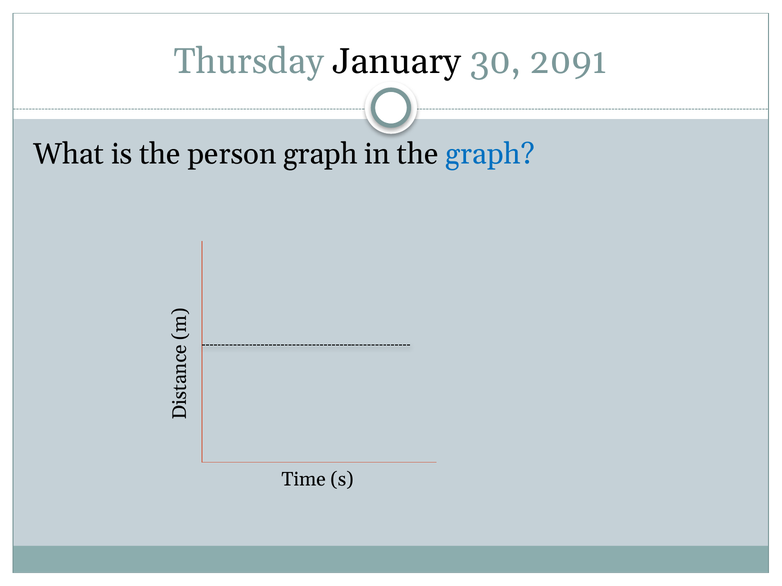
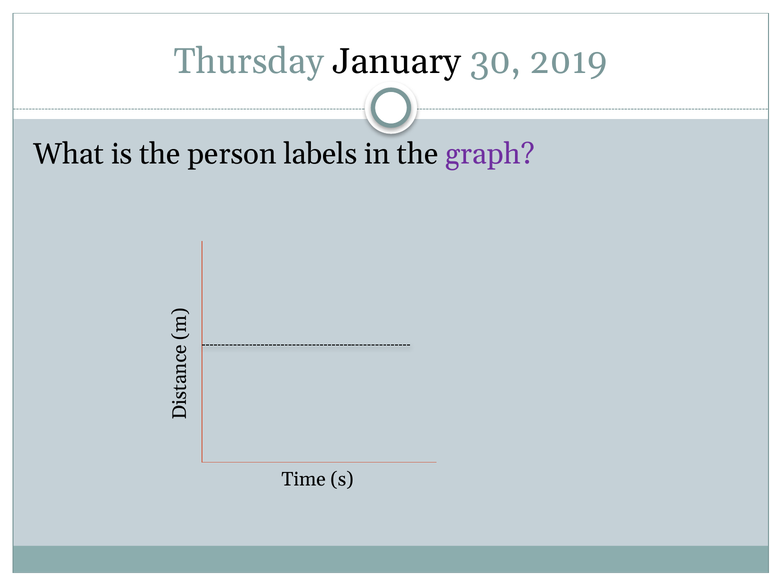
2091: 2091 -> 2019 (568, 62)
person graph: graph -> labels (320, 154)
graph colour: blue -> purple (490, 154)
